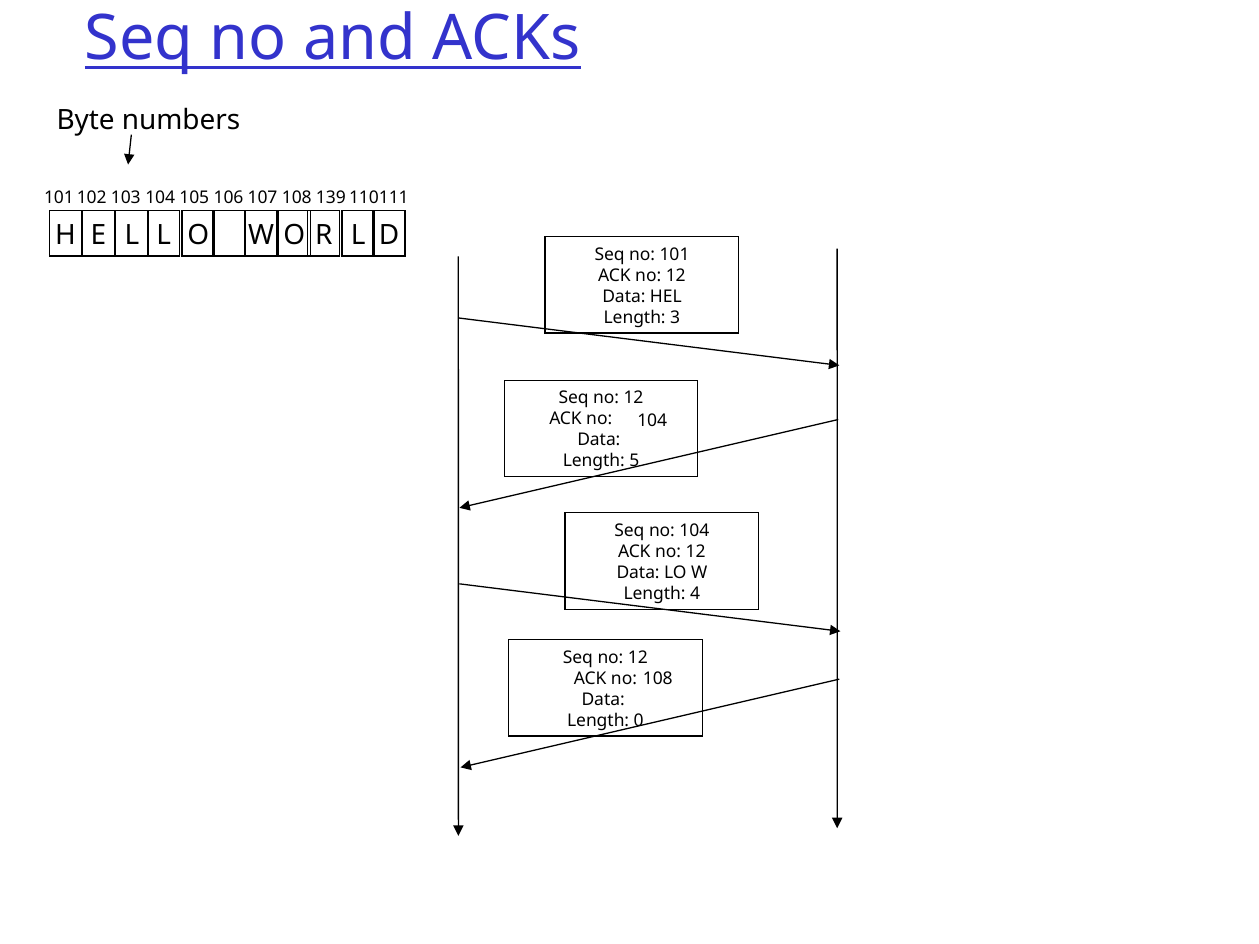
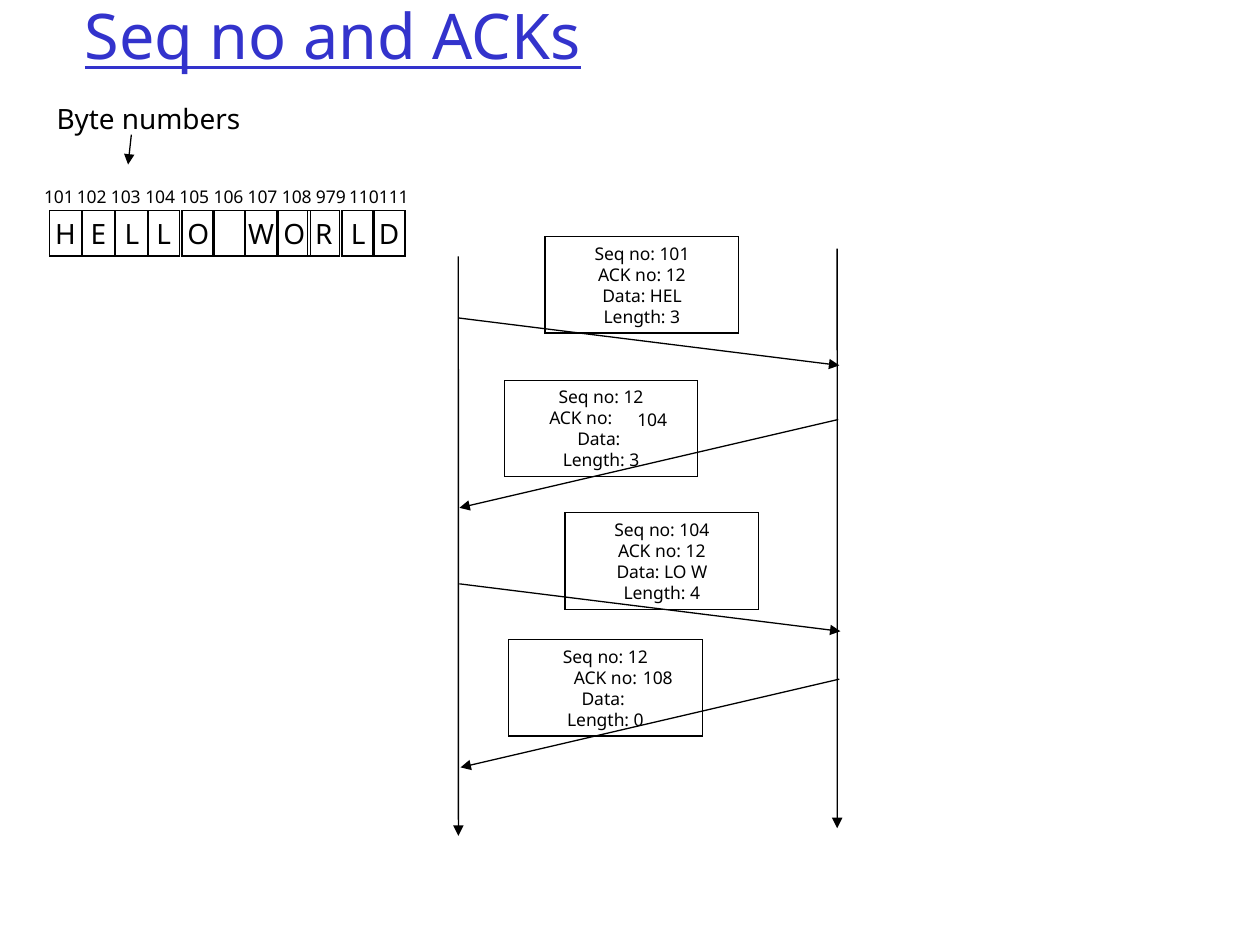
139: 139 -> 979 (331, 198)
5: 5 -> 3 (634, 461)
